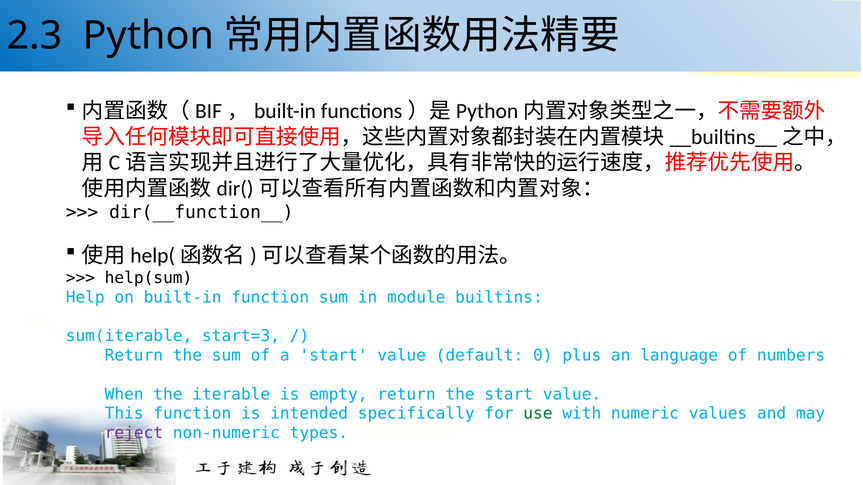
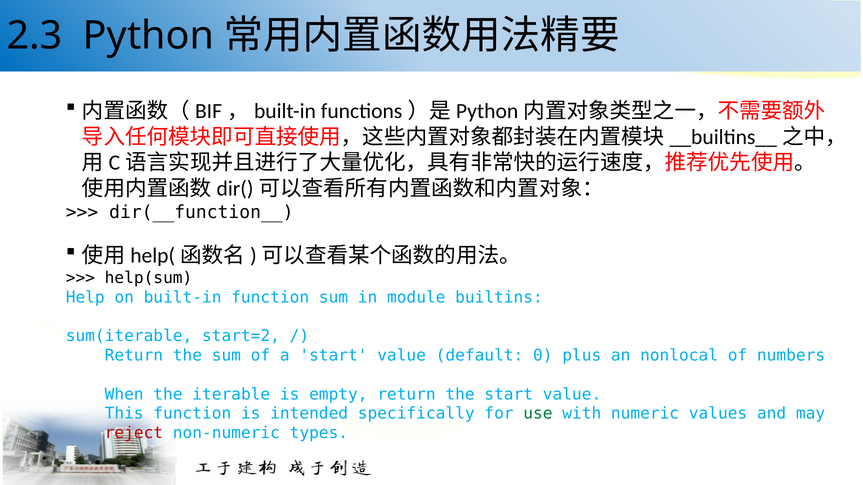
start=3: start=3 -> start=2 (241, 336)
language: language -> nonlocal (679, 356)
reject colour: purple -> red (134, 433)
